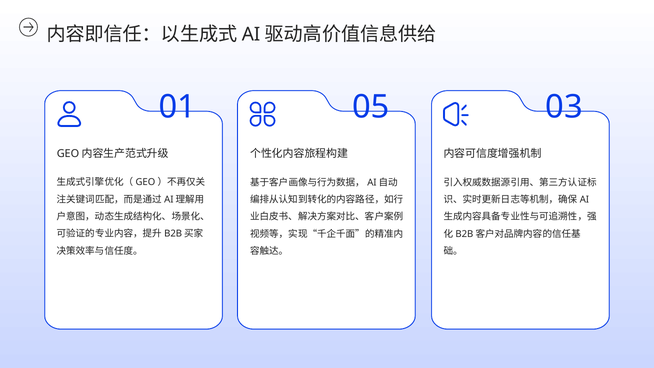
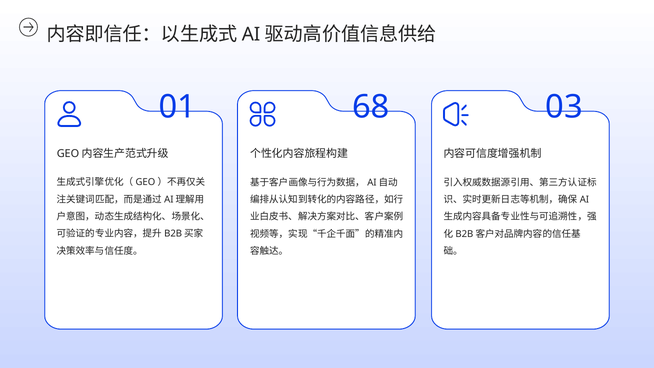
05: 05 -> 68 (371, 107)
